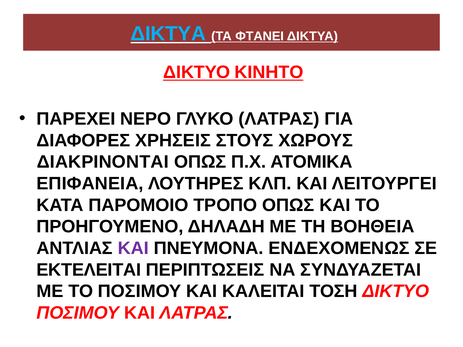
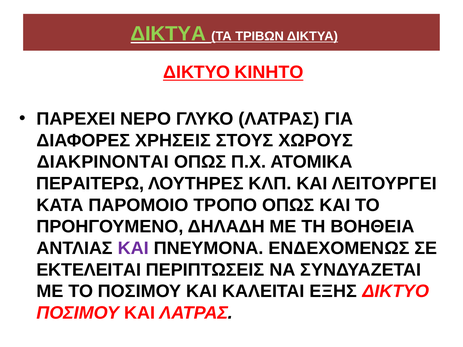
ΔΙΚΤΥΑ colour: light blue -> light green (168, 34)
ΦΤΑΝΕΙ: ΦΤΑΝΕΙ -> ΤΡΙΒΩΝ (260, 36)
ΕΠΙΦΑΝΕΙΑ: ΕΠΙΦΑΝΕΙΑ -> ΠΕΡΑΙΤΕΡΩ (90, 184)
ΤΟΣΗ: ΤΟΣΗ -> ΕΞΗΣ (333, 292)
